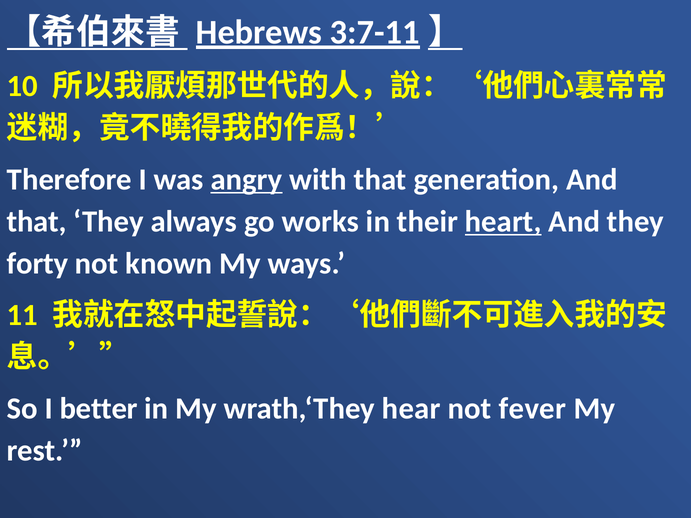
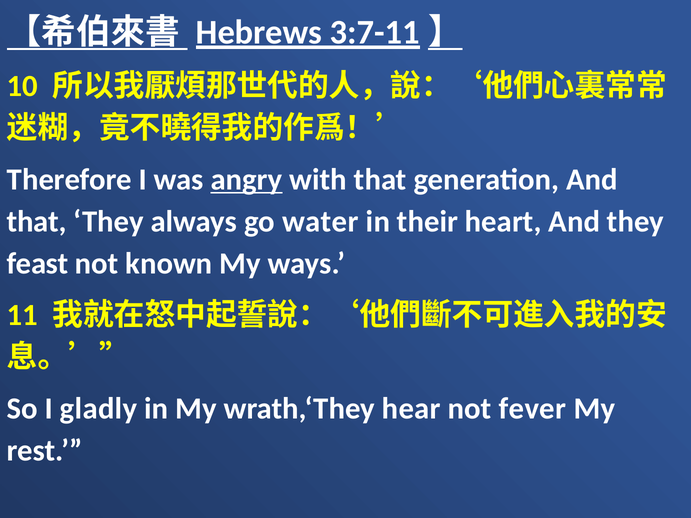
works: works -> water (320, 222)
heart underline: present -> none (503, 222)
forty: forty -> feast (38, 264)
better: better -> gladly (99, 409)
